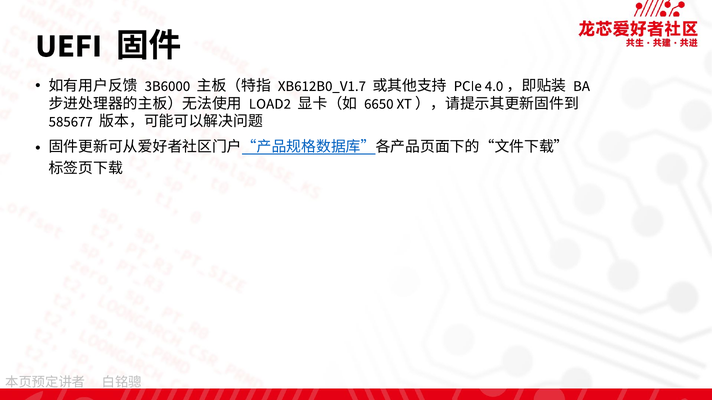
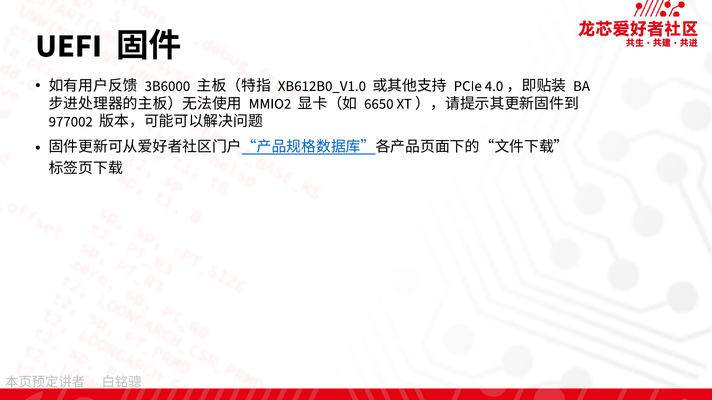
XB612B0_V1.7: XB612B0_V1.7 -> XB612B0_V1.0 (322, 86)
LOAD2: LOAD2 -> MMIO2 (270, 104)
585677: 585677 -> 977002 (71, 122)
